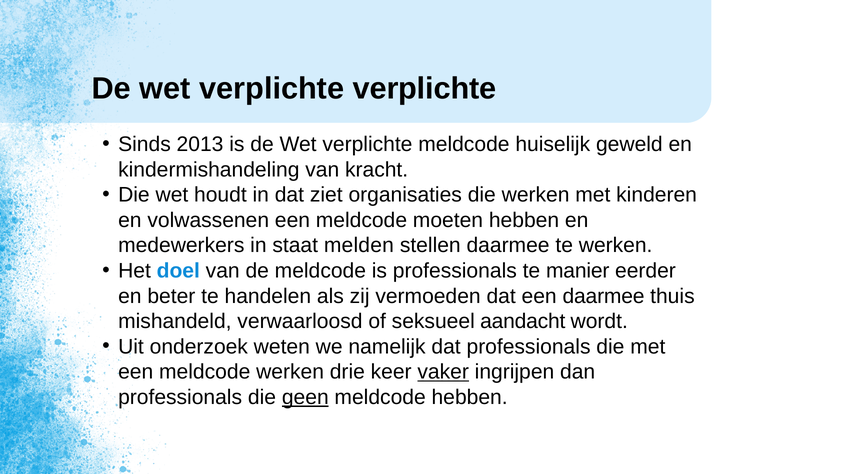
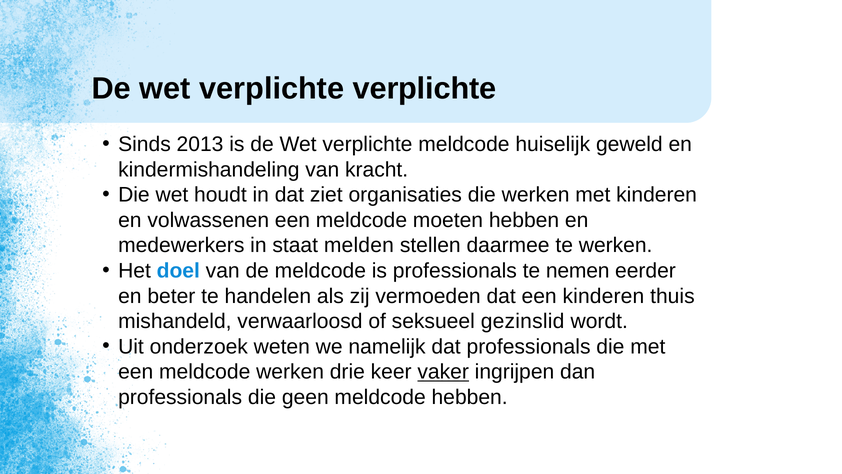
manier: manier -> nemen (578, 271)
een daarmee: daarmee -> kinderen (603, 296)
aandacht: aandacht -> gezinslid (523, 321)
geen underline: present -> none (305, 397)
